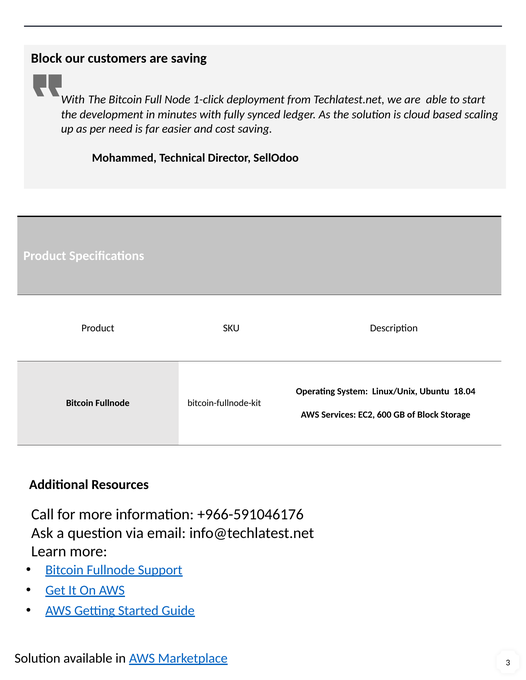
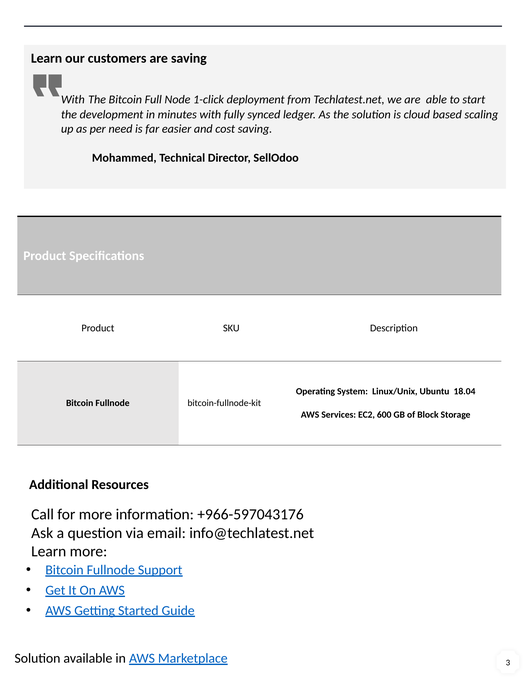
Block: Block -> Learn (47, 58)
+966-591046176: +966-591046176 -> +966-597043176 (251, 515)
